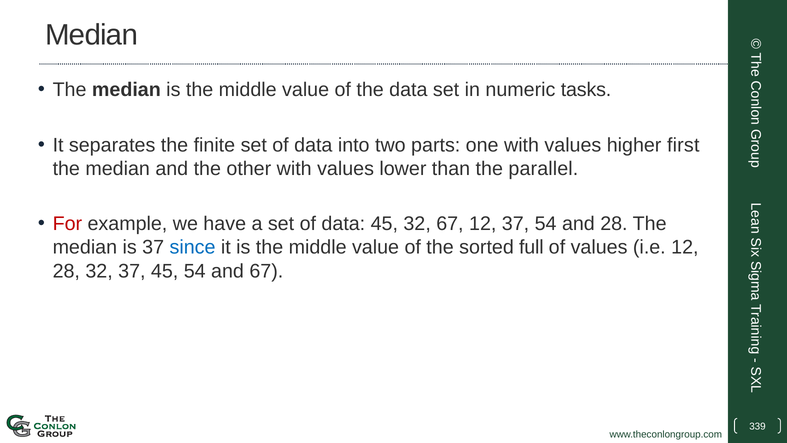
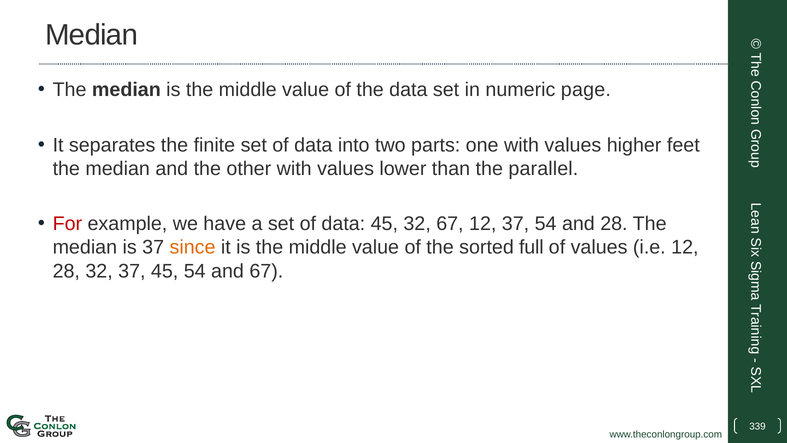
tasks: tasks -> page (586, 90)
first: first -> feet (683, 145)
since colour: blue -> orange (193, 247)
